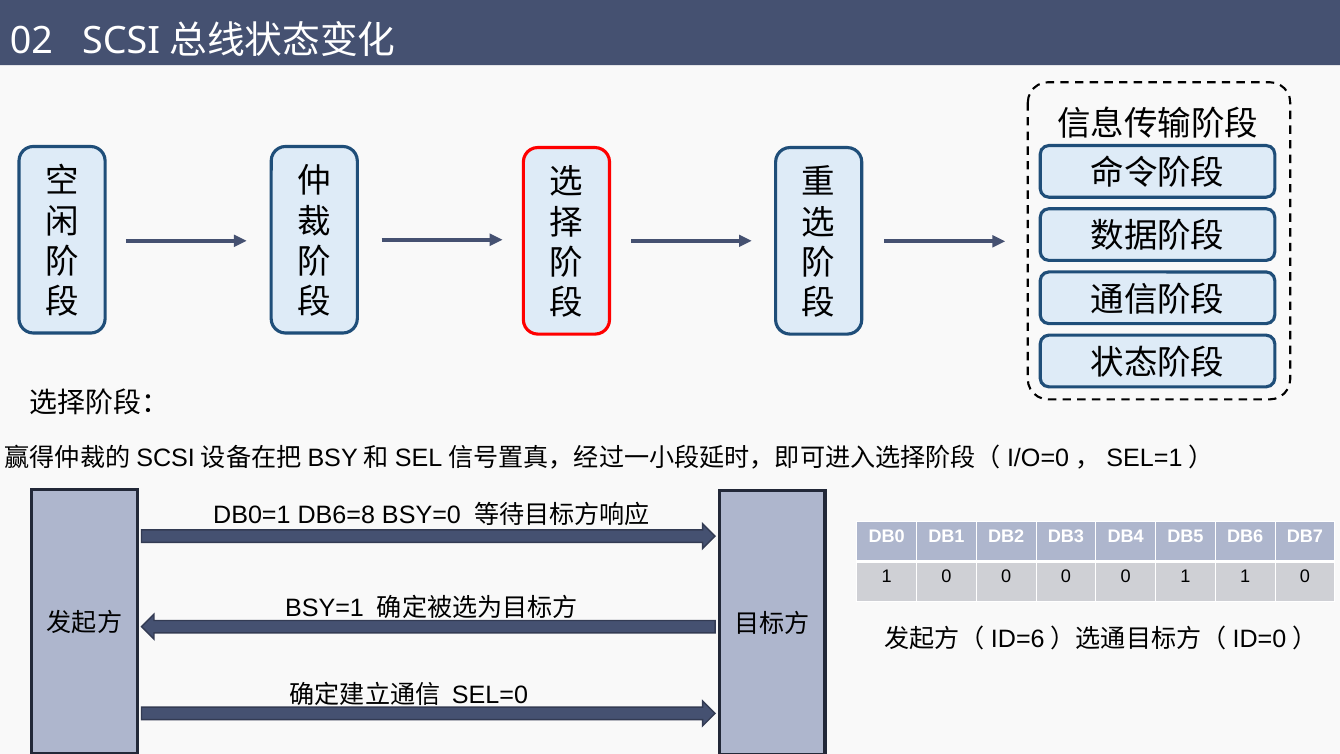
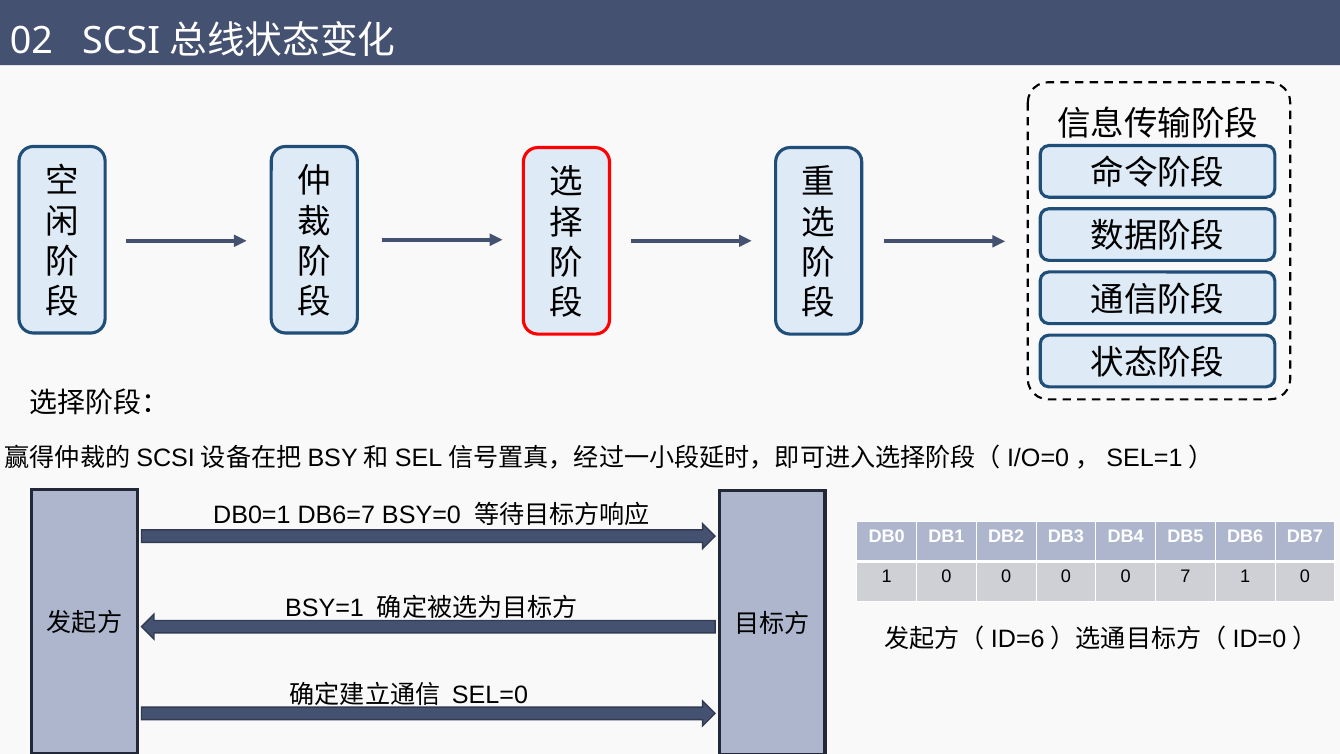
DB6=8: DB6=8 -> DB6=7 (336, 515)
0 1: 1 -> 7 (1186, 577)
